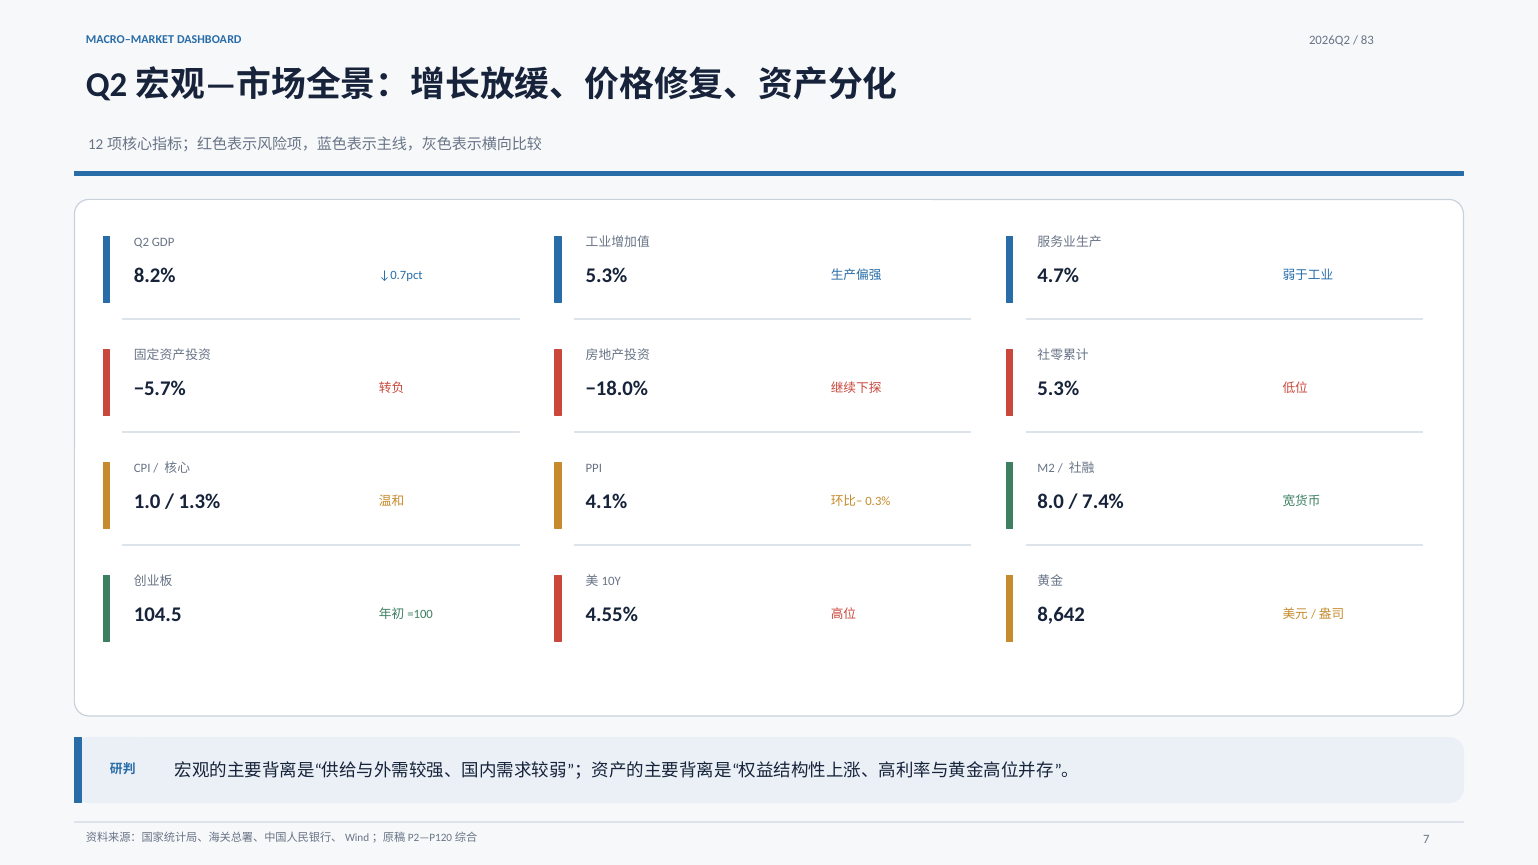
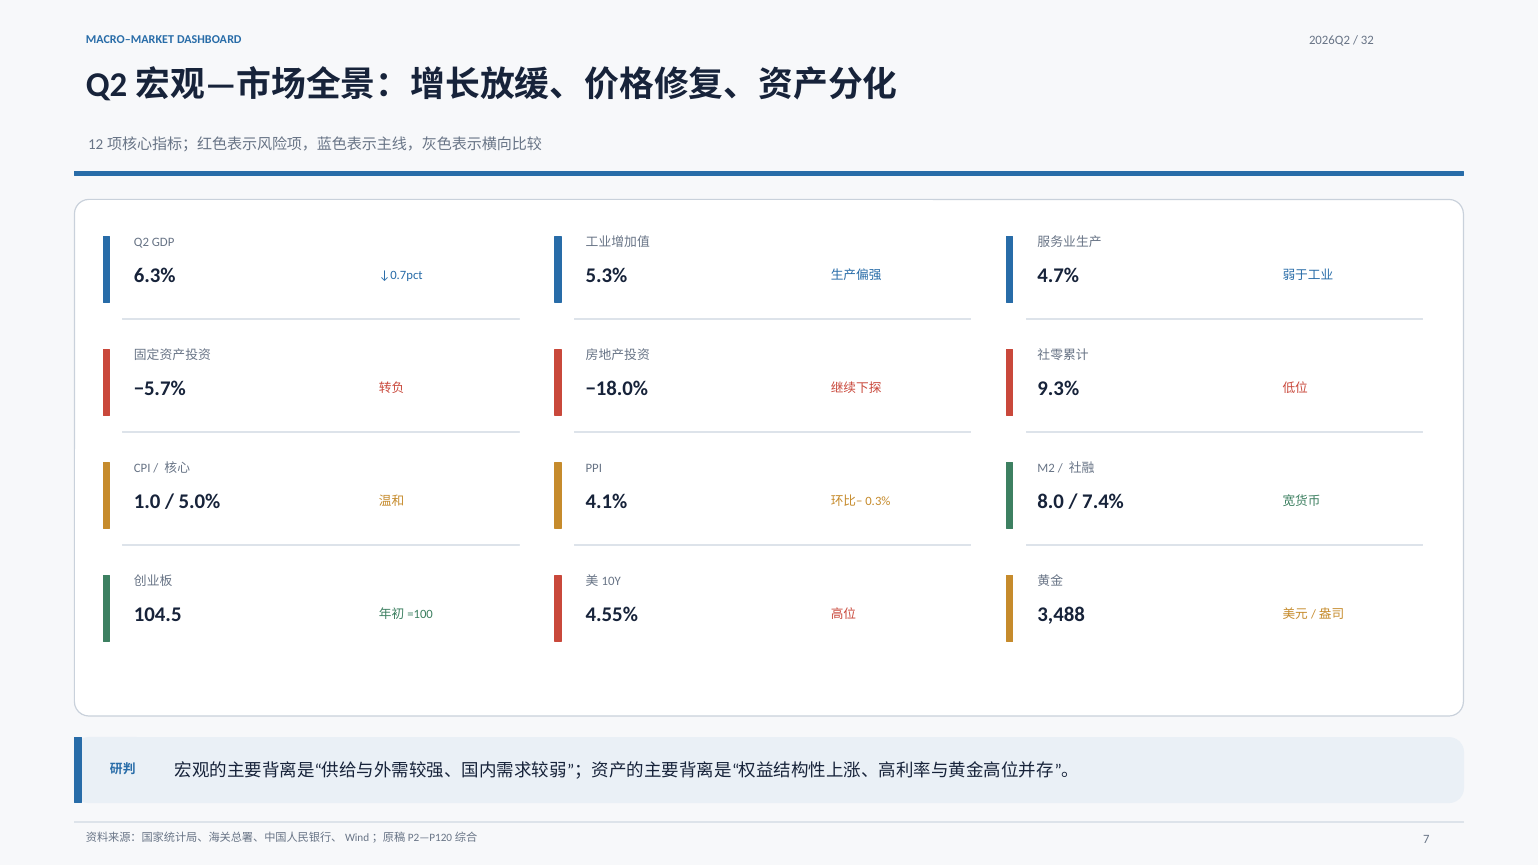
83: 83 -> 32 (1367, 40)
8.2%: 8.2% -> 6.3% (155, 276)
5.3%: 5.3% -> 9.3% (1058, 389)
1.3%: 1.3% -> 5.0% (200, 502)
8,642: 8,642 -> 3,488 (1061, 615)
